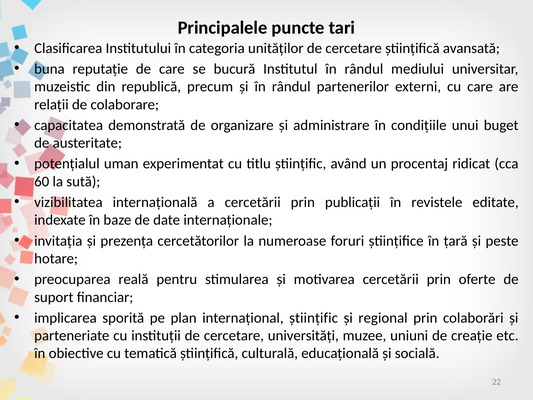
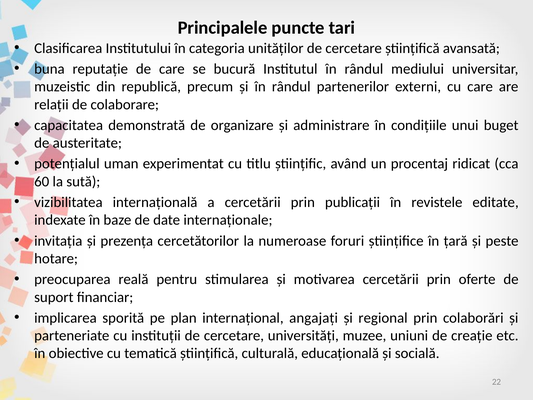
internațional științific: științific -> angajați (314, 318)
